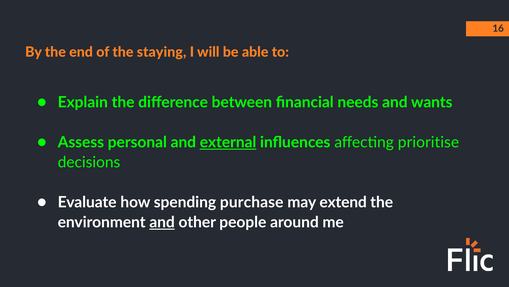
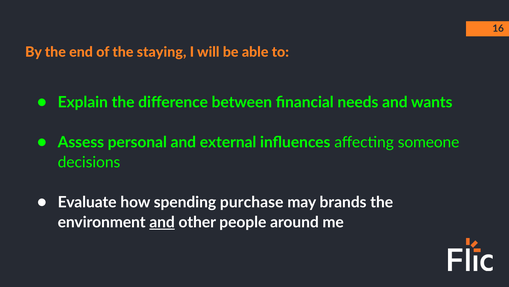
external underline: present -> none (228, 142)
prioritise: prioritise -> someone (429, 142)
extend: extend -> brands (343, 202)
